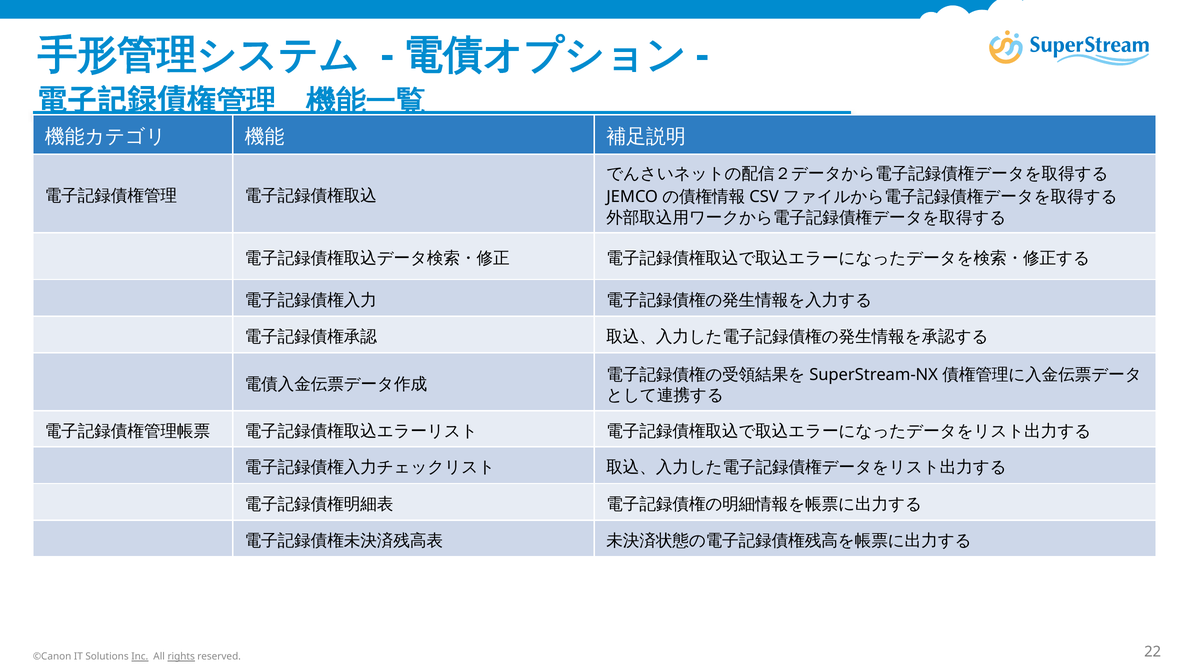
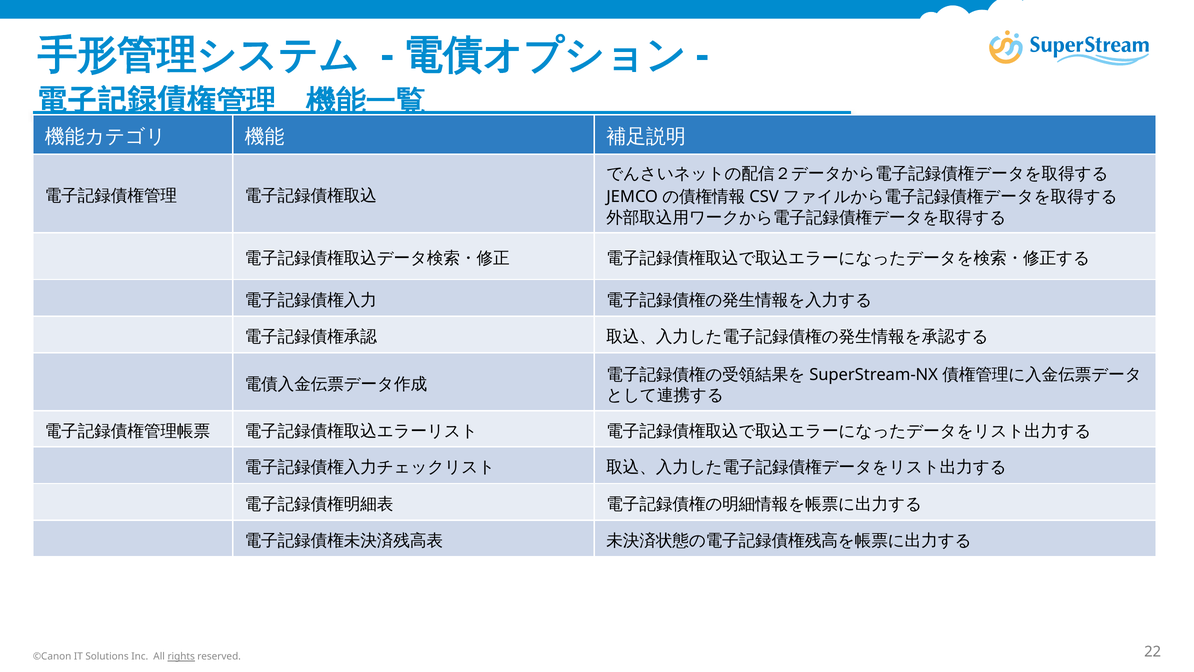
Inc underline: present -> none (140, 656)
